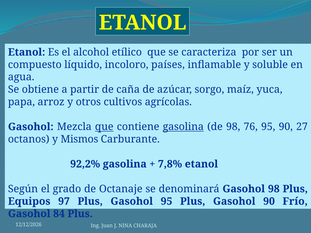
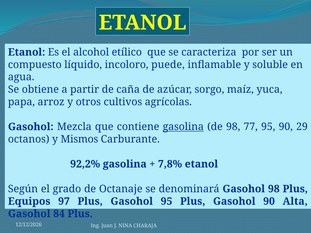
países: países -> puede (168, 65)
que underline: present -> none (104, 127)
76: 76 -> 77 (251, 127)
27: 27 -> 29 (302, 127)
Frío: Frío -> Alta (295, 202)
